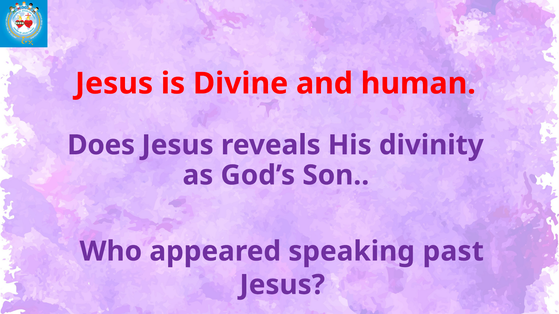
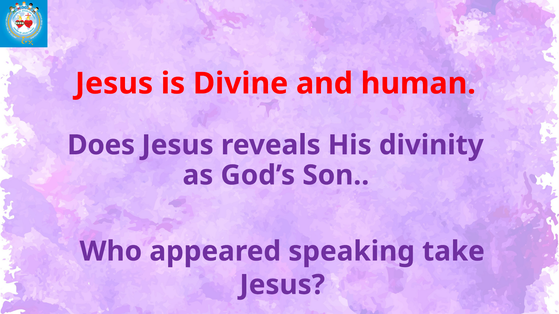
past: past -> take (453, 252)
